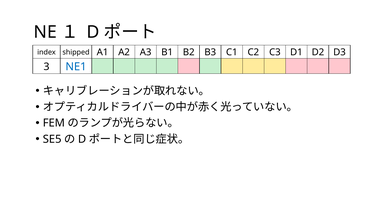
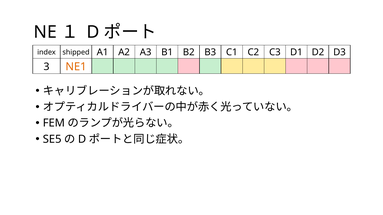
NE1 colour: blue -> orange (76, 67)
